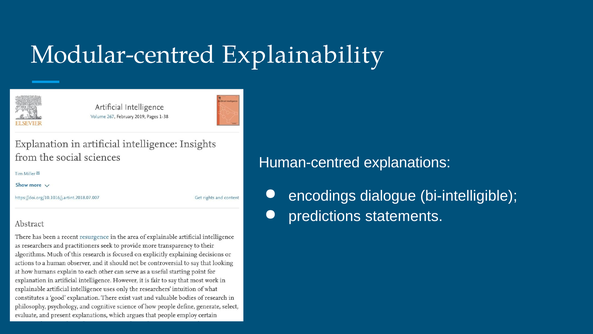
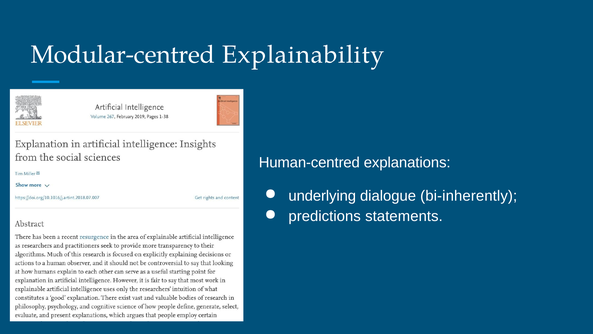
encodings: encodings -> underlying (322, 196)
bi-intelligible: bi-intelligible -> bi-inherently (469, 196)
